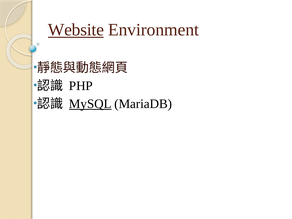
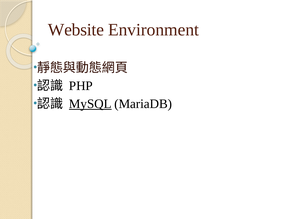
Website underline: present -> none (76, 30)
